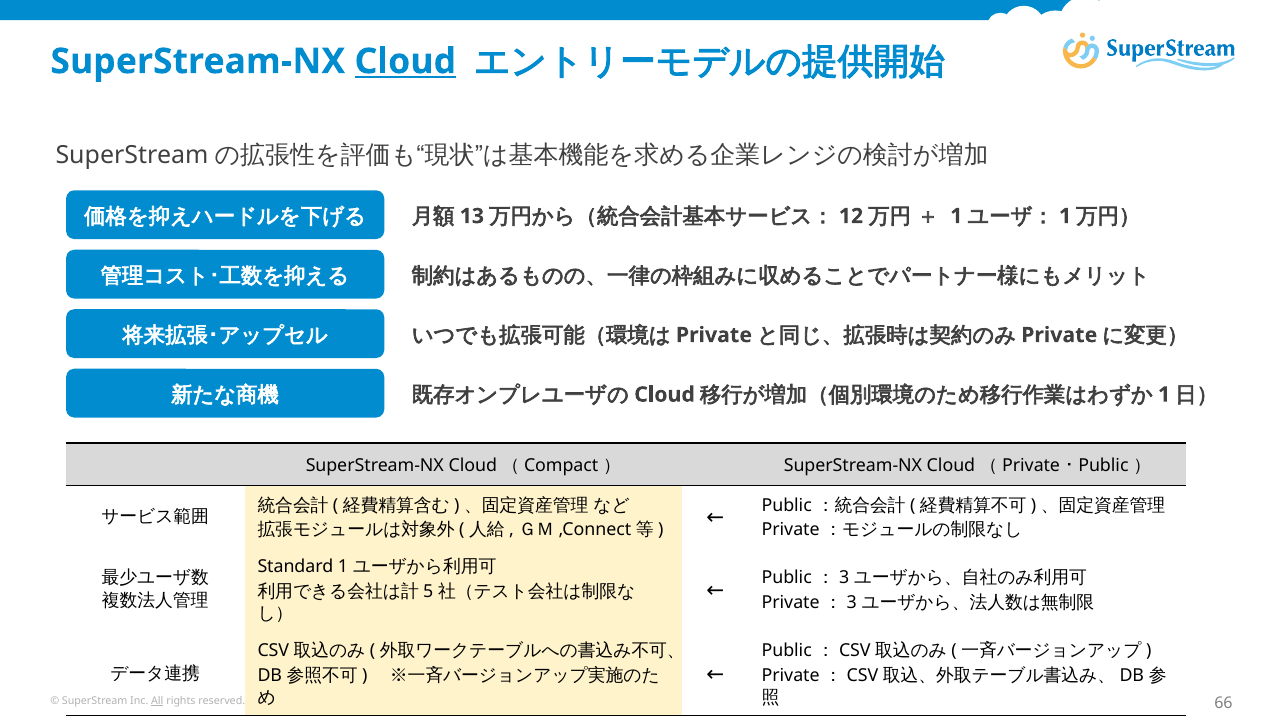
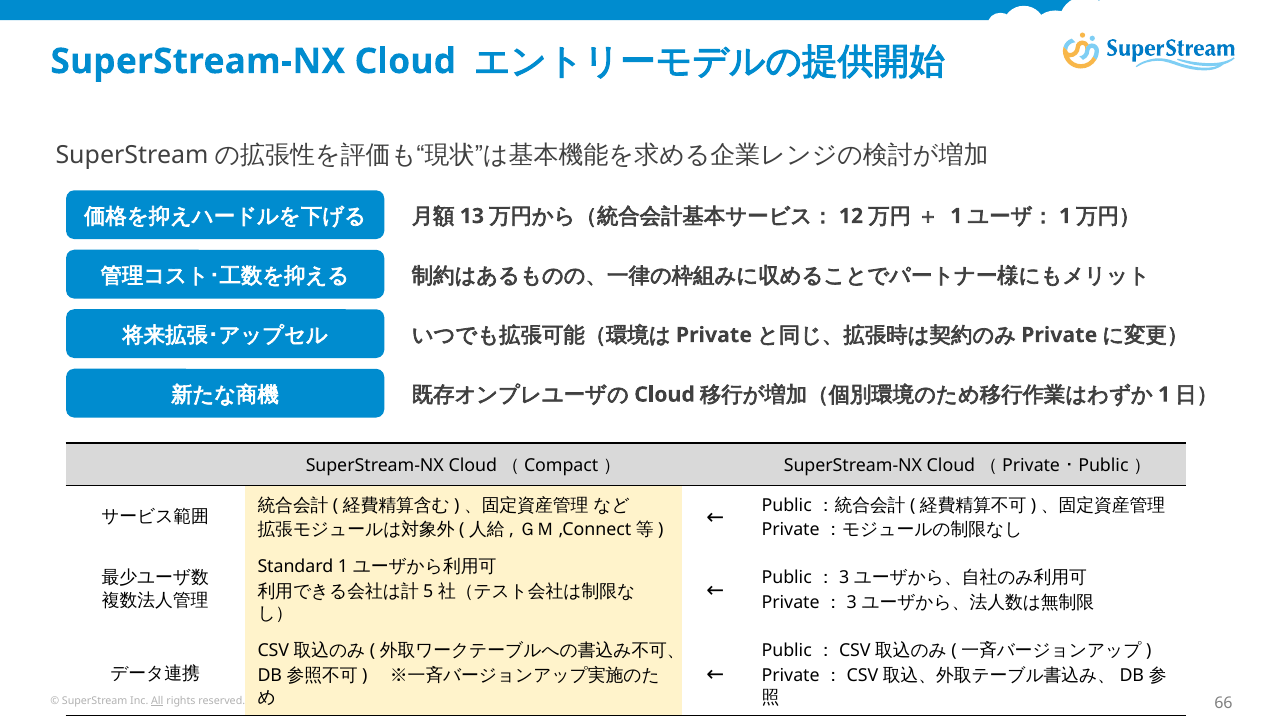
Cloud underline: present -> none (405, 61)
